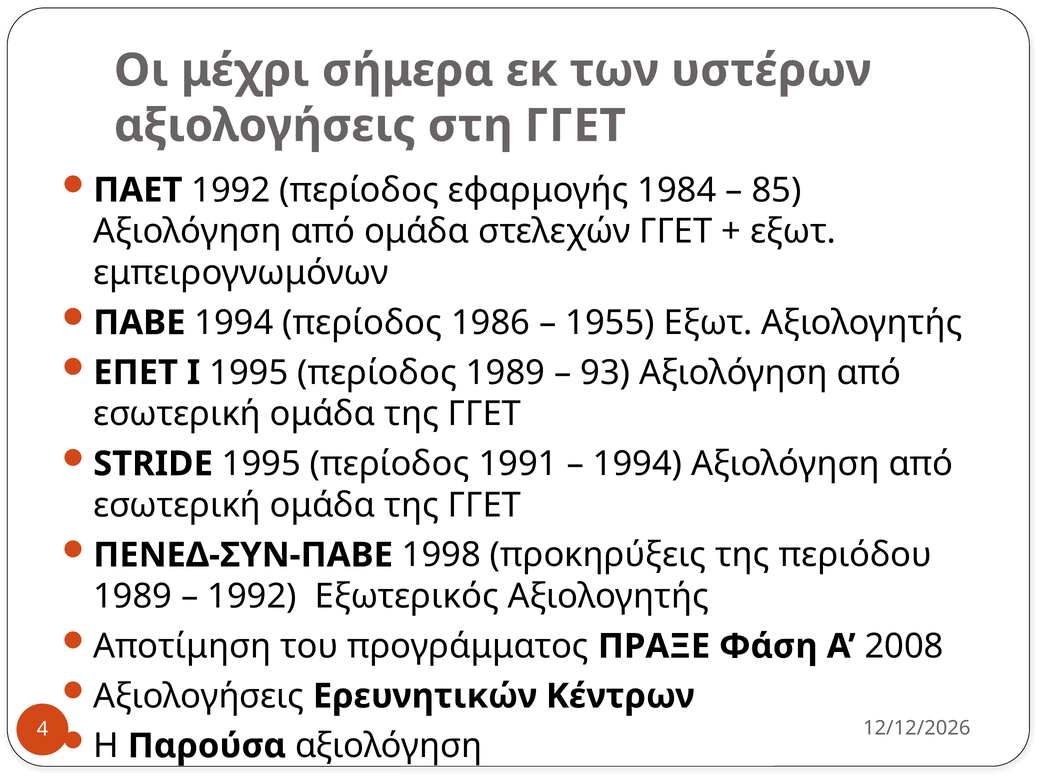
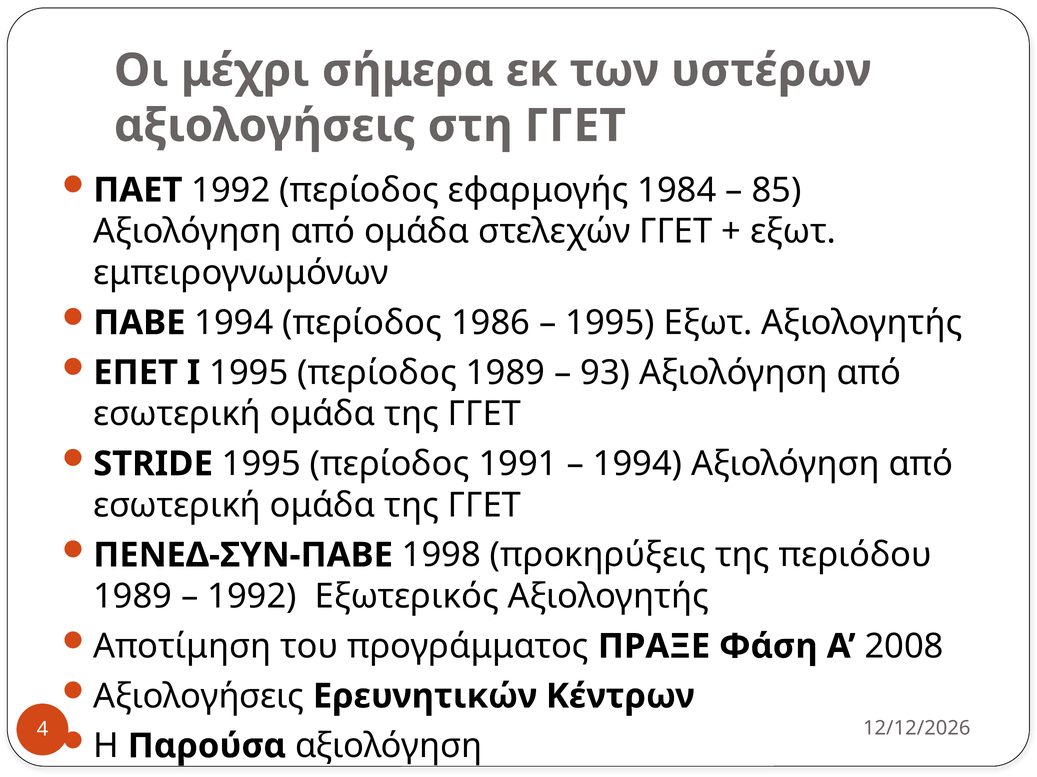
1955: 1955 -> 1995 (610, 323)
